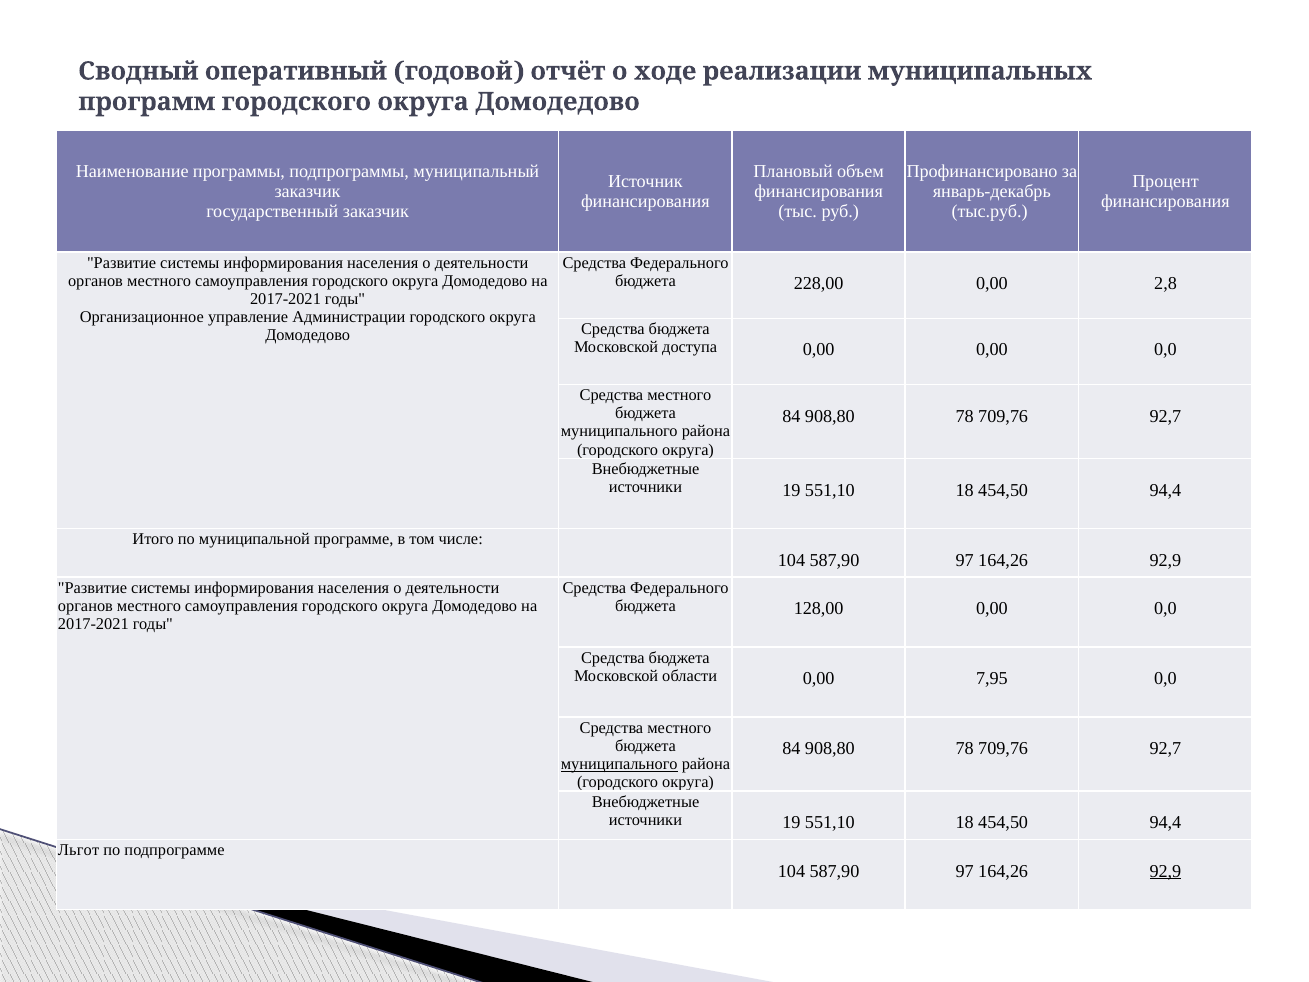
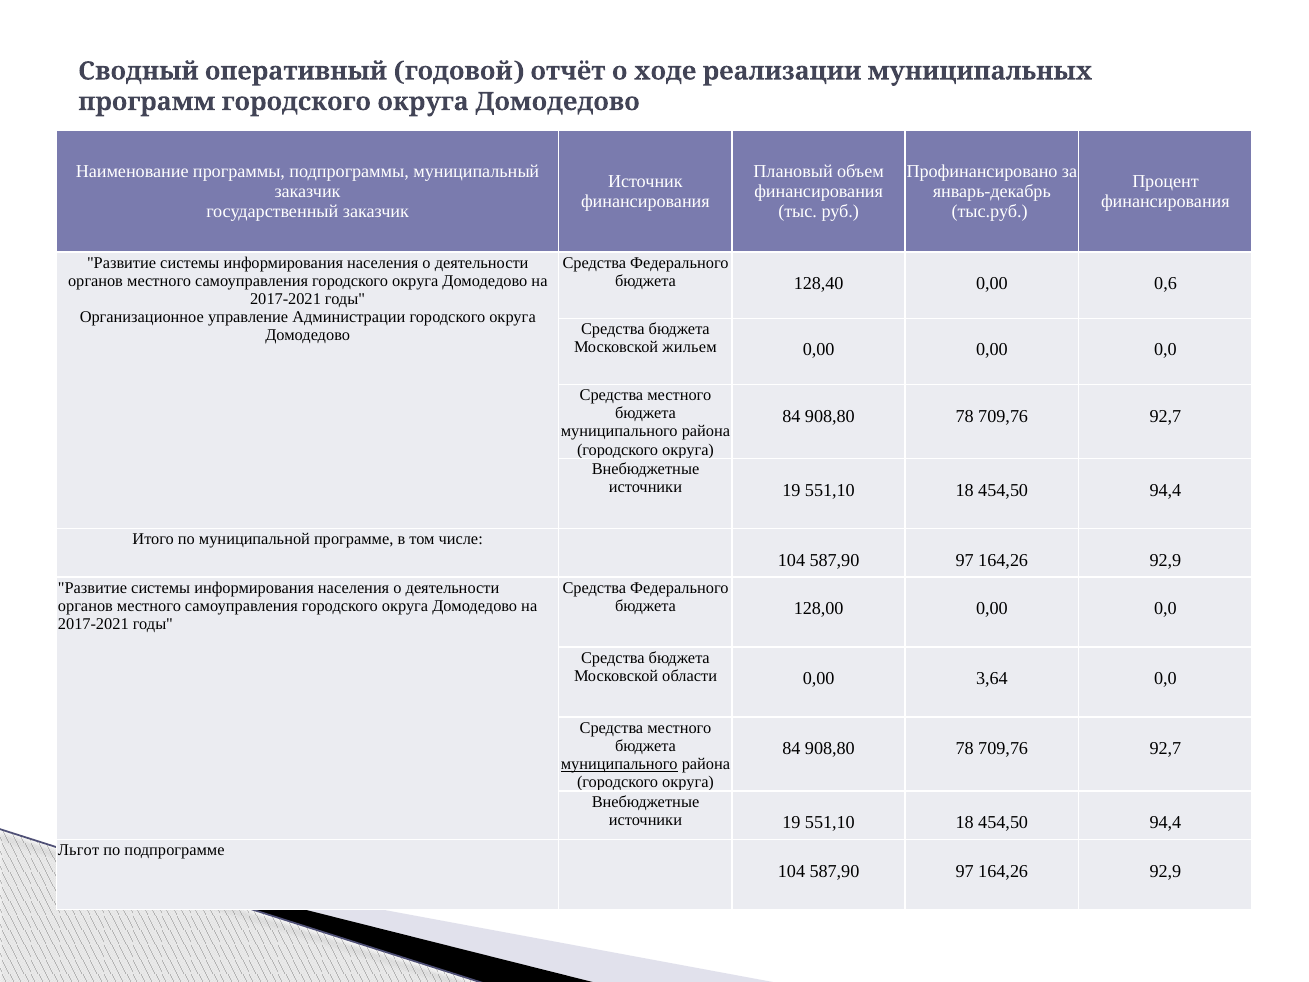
228,00: 228,00 -> 128,40 (819, 284)
2,8: 2,8 -> 0,6 (1166, 284)
доступа: доступа -> жильем (690, 347)
7,95: 7,95 -> 3,64 (992, 678)
92,9 underline: present -> none (1165, 871)
